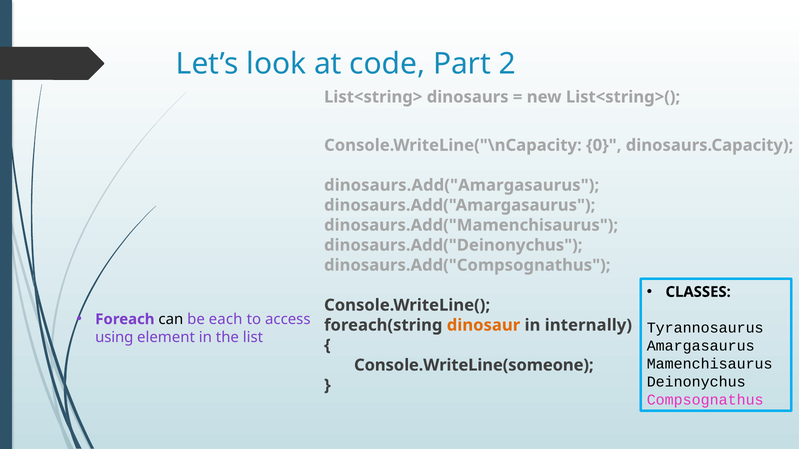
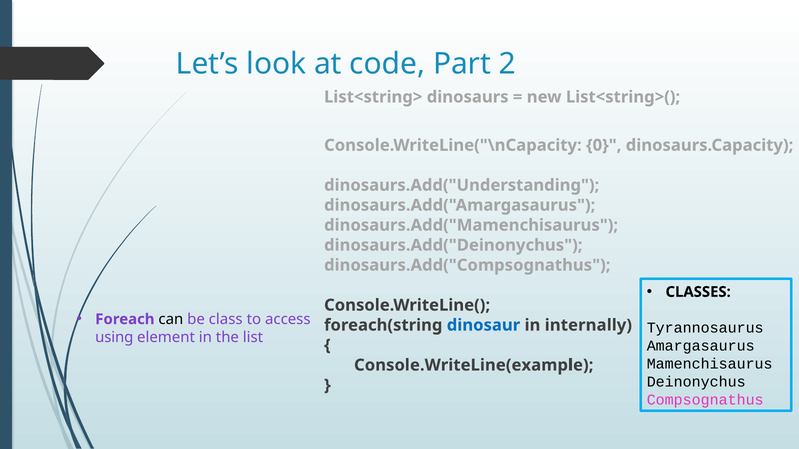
dinosaurs.Add("Amargasaurus: dinosaurs.Add("Amargasaurus -> dinosaurs.Add("Understanding (462, 185)
each: each -> class (226, 319)
dinosaur colour: orange -> blue (483, 325)
Console.WriteLine(someone: Console.WriteLine(someone -> Console.WriteLine(example (474, 365)
